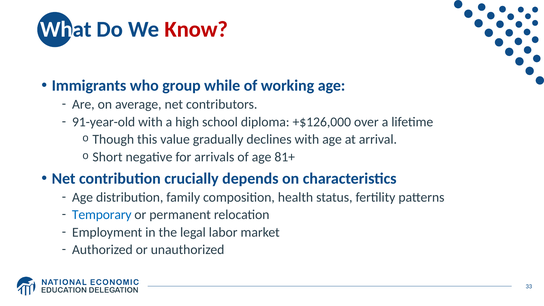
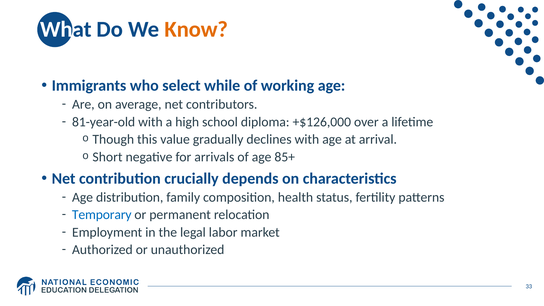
Know colour: red -> orange (196, 29)
group: group -> select (181, 86)
91-year-old: 91-year-old -> 81-year-old (104, 122)
81+: 81+ -> 85+ (285, 157)
